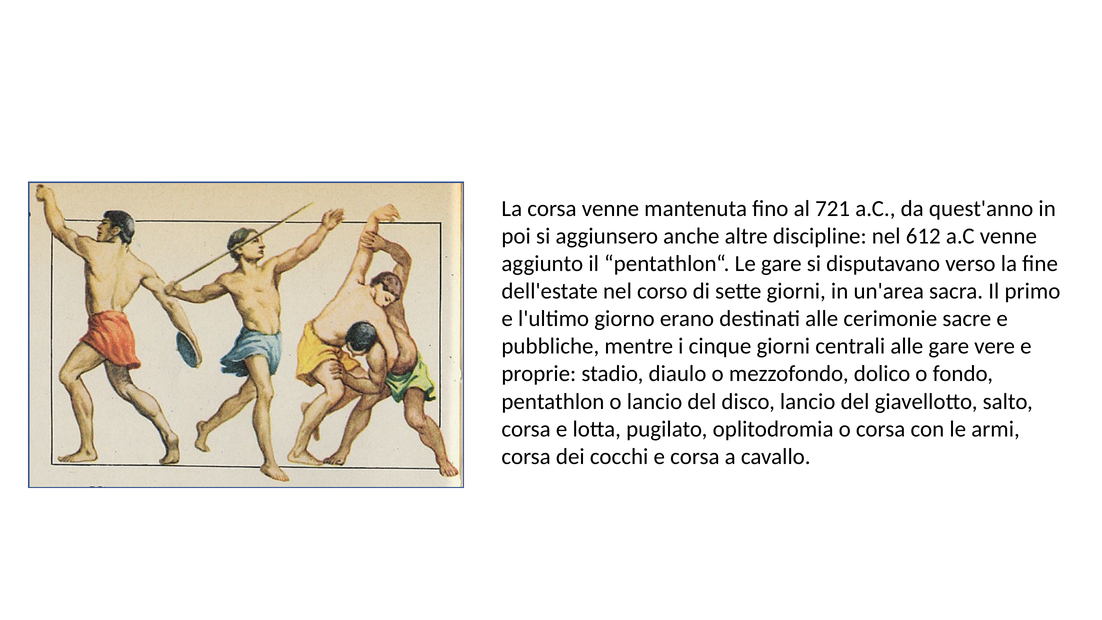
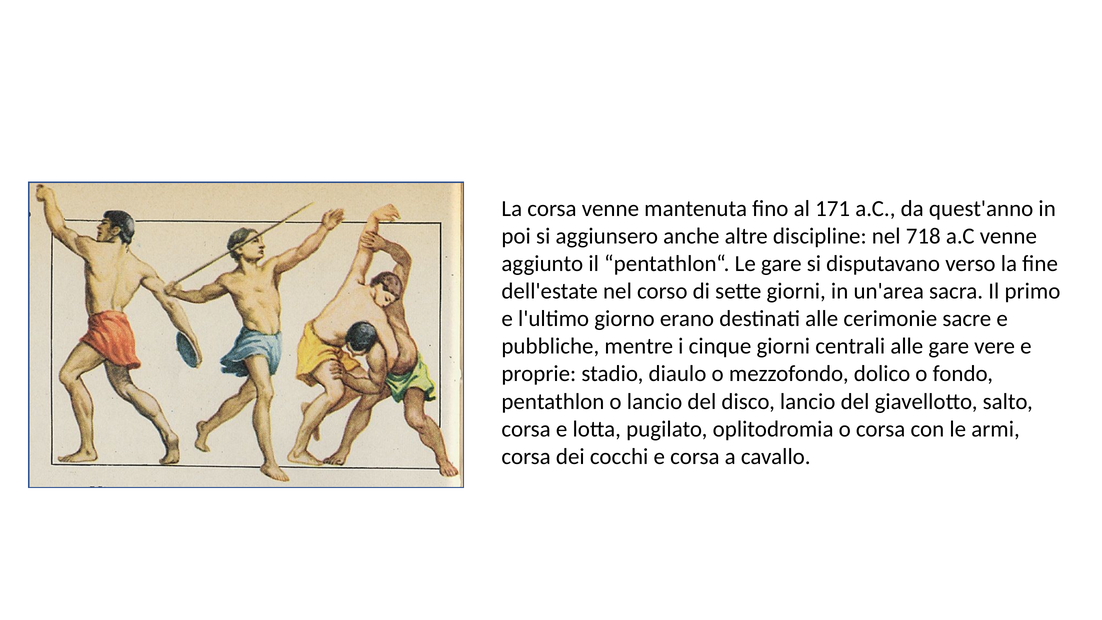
721: 721 -> 171 (833, 208)
612: 612 -> 718 (923, 236)
